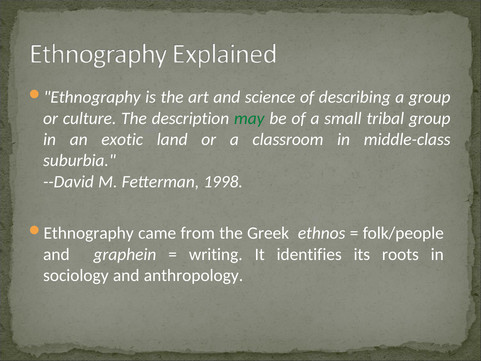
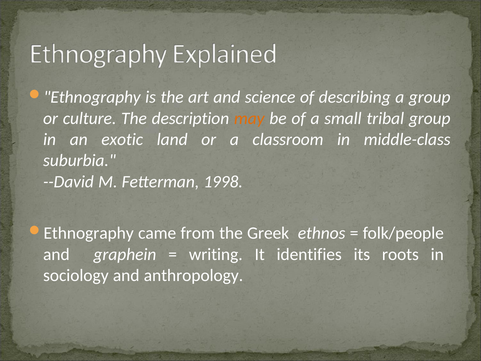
may colour: green -> orange (249, 118)
